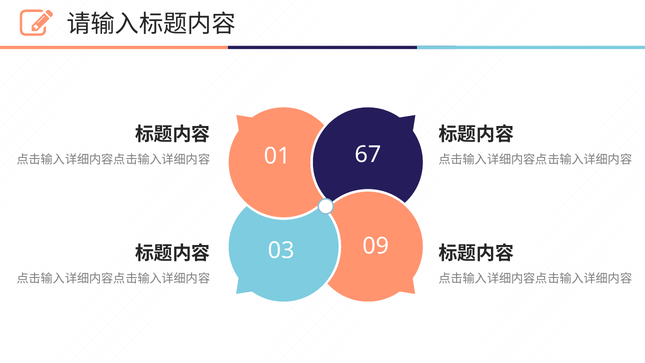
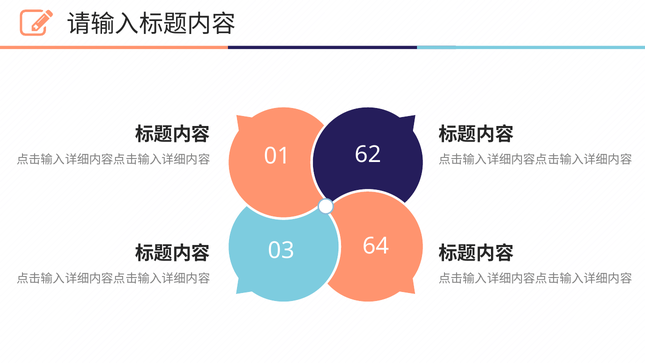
67: 67 -> 62 (368, 154)
09: 09 -> 64 (376, 246)
